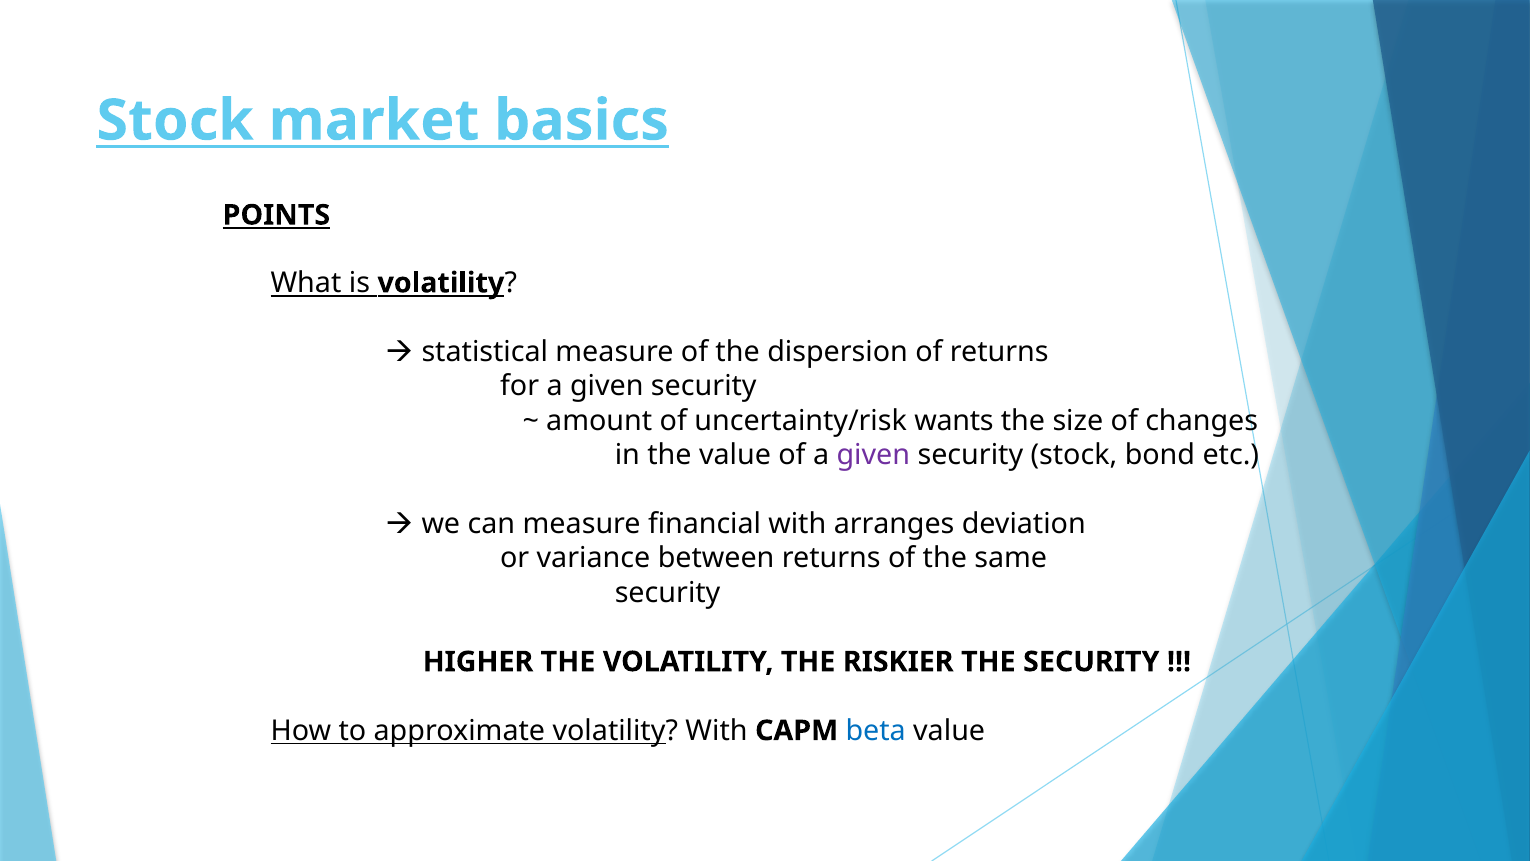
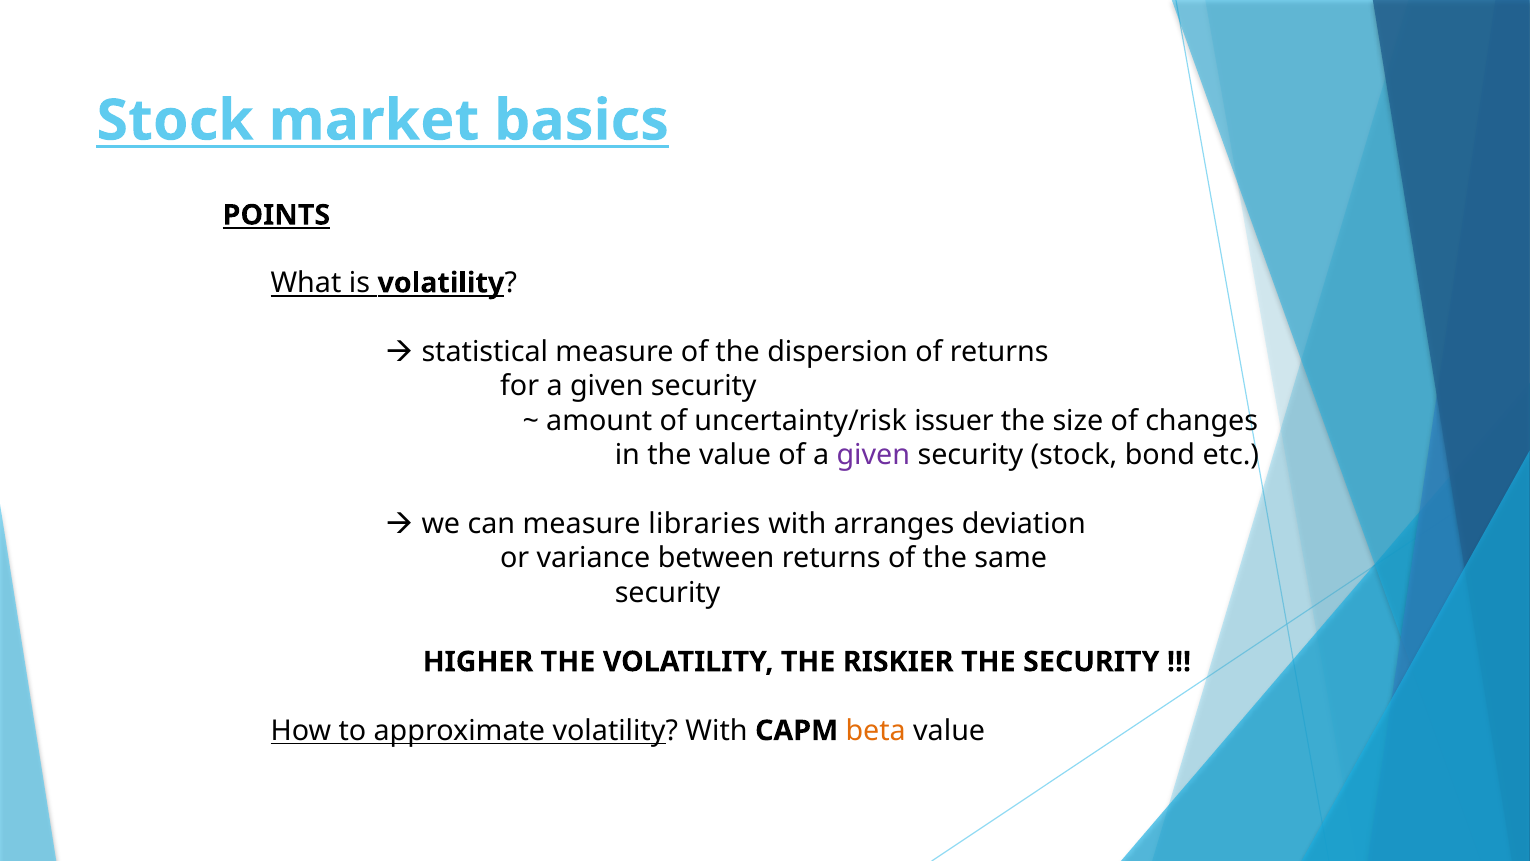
wants: wants -> issuer (954, 421)
financial: financial -> libraries (704, 524)
beta colour: blue -> orange (876, 730)
